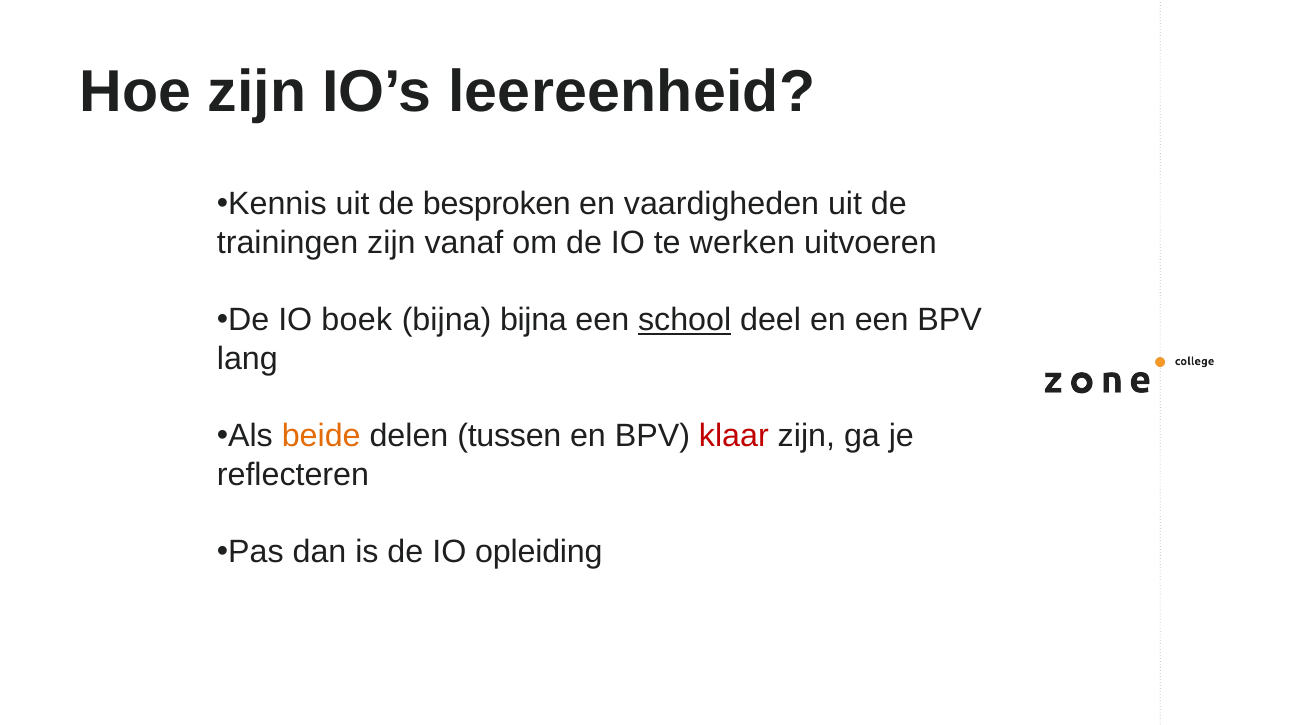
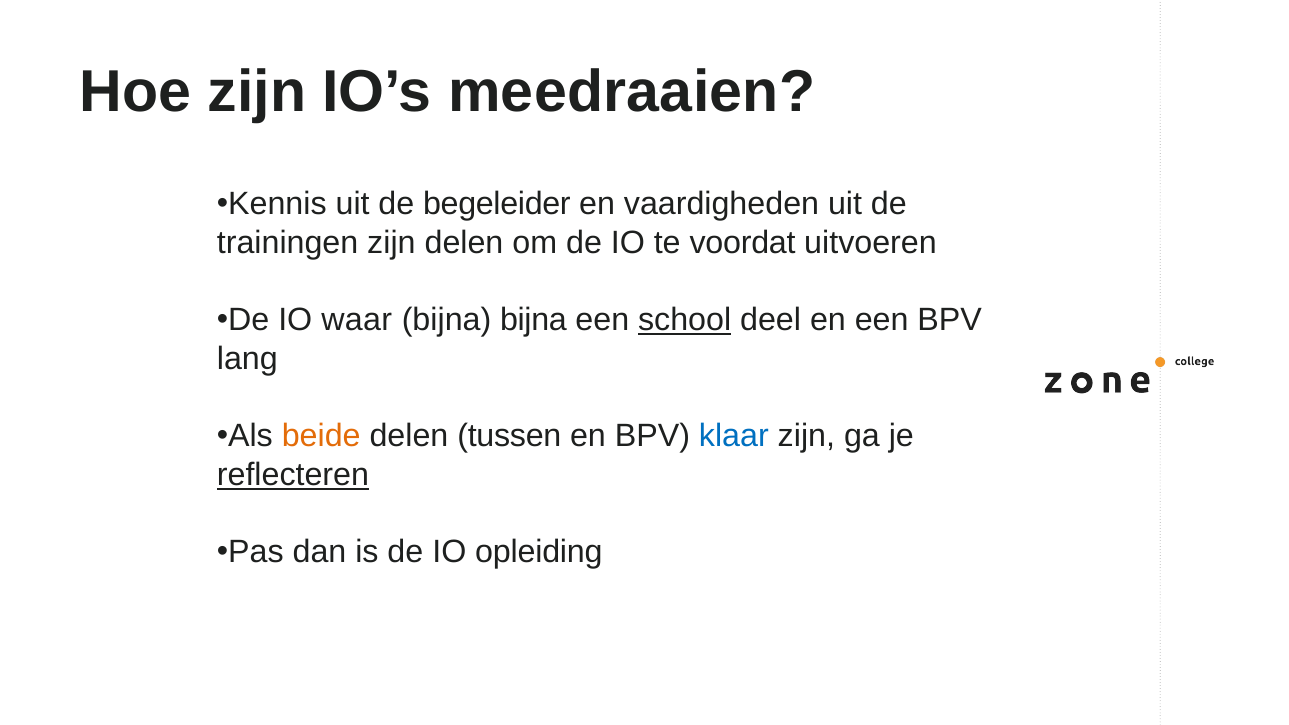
leereenheid: leereenheid -> meedraaien (632, 92)
besproken: besproken -> begeleider (497, 204)
zijn vanaf: vanaf -> delen (464, 243)
werken: werken -> voordat (743, 243)
boek: boek -> waar (357, 320)
klaar colour: red -> blue (734, 436)
reflecteren underline: none -> present (293, 475)
